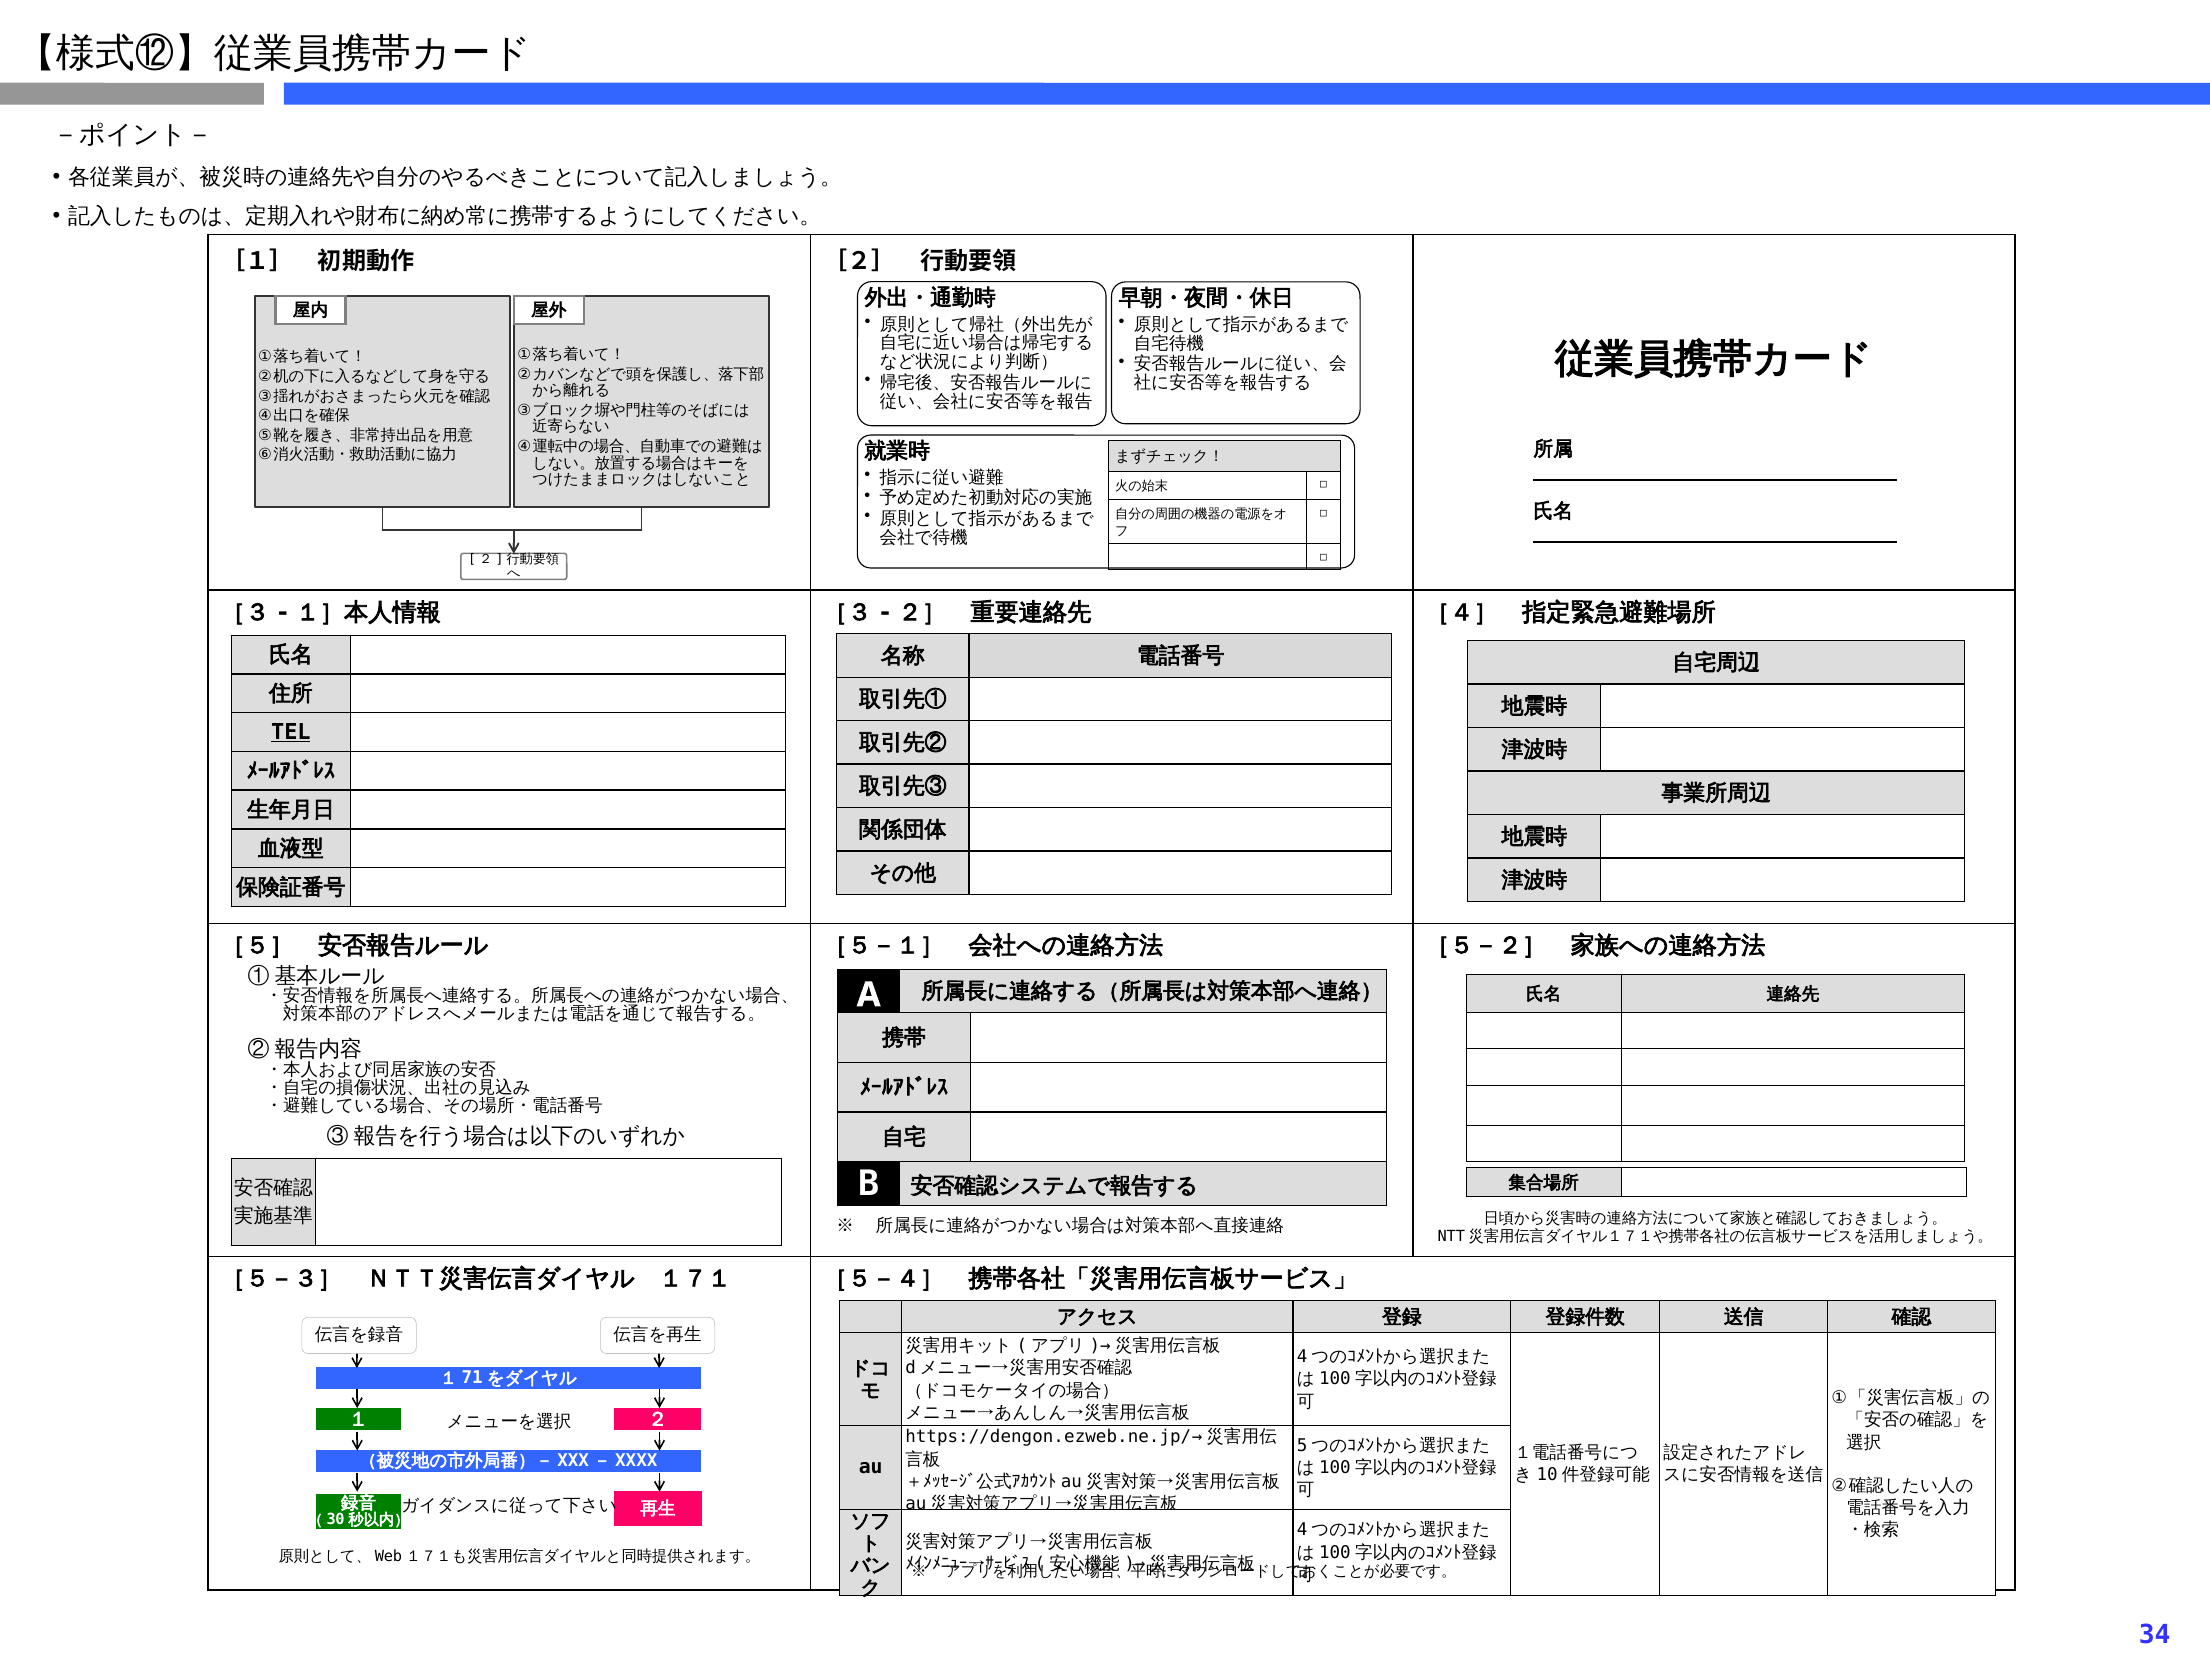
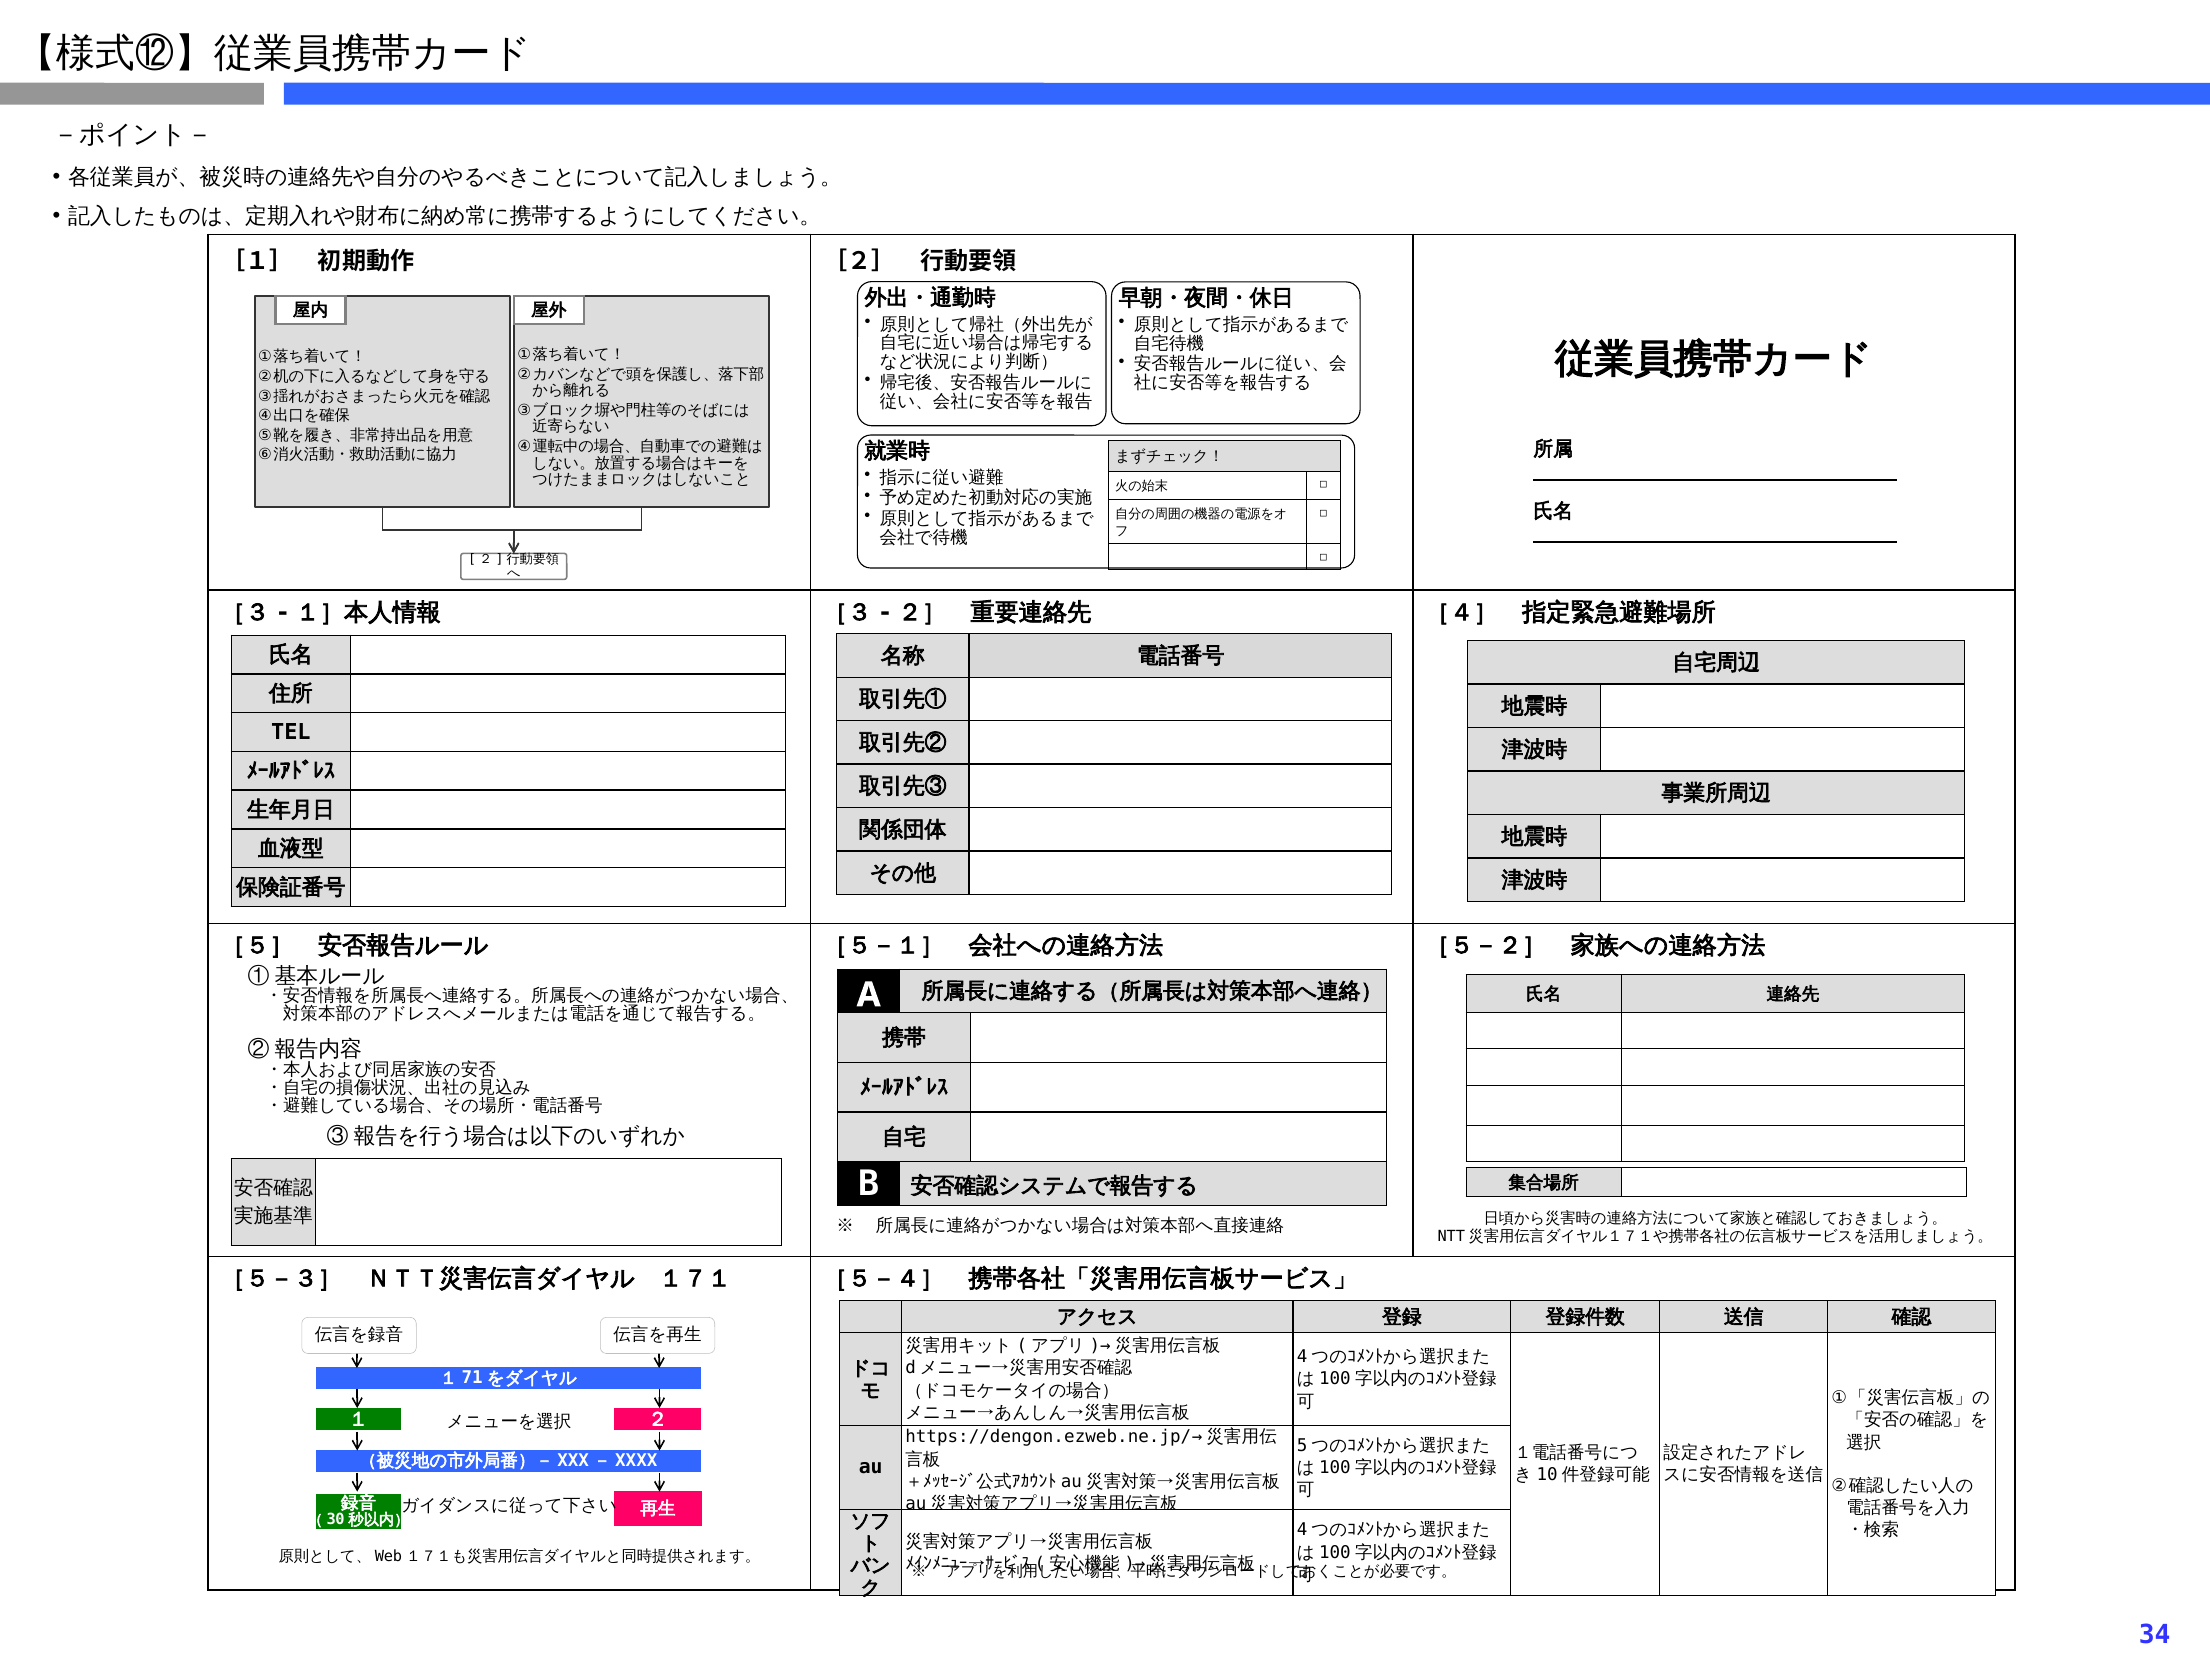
TEL underline: present -> none (291, 732)
